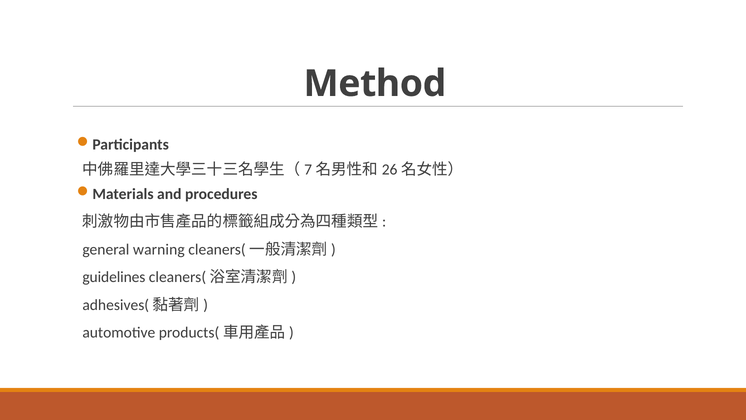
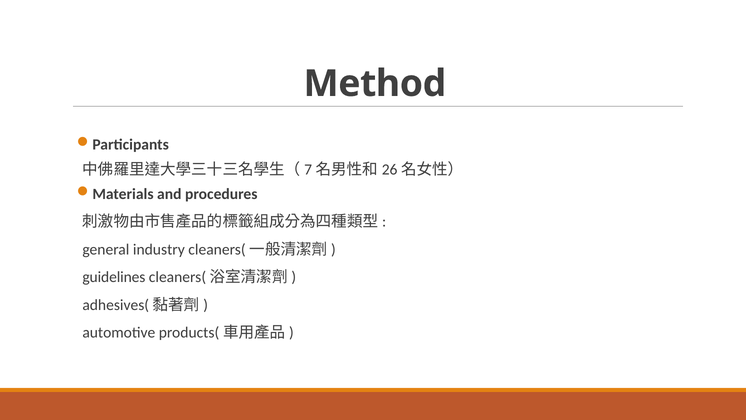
warning: warning -> industry (159, 249)
